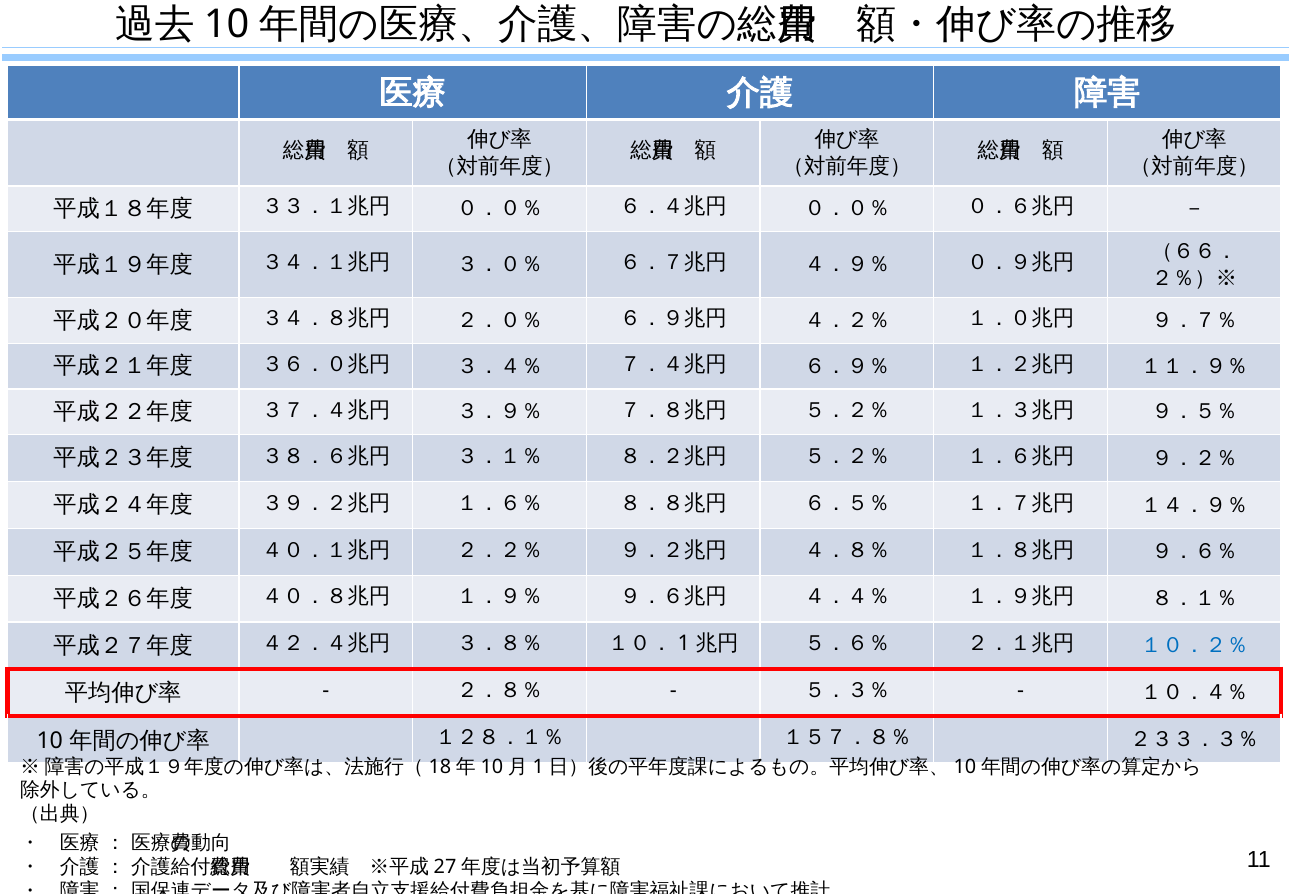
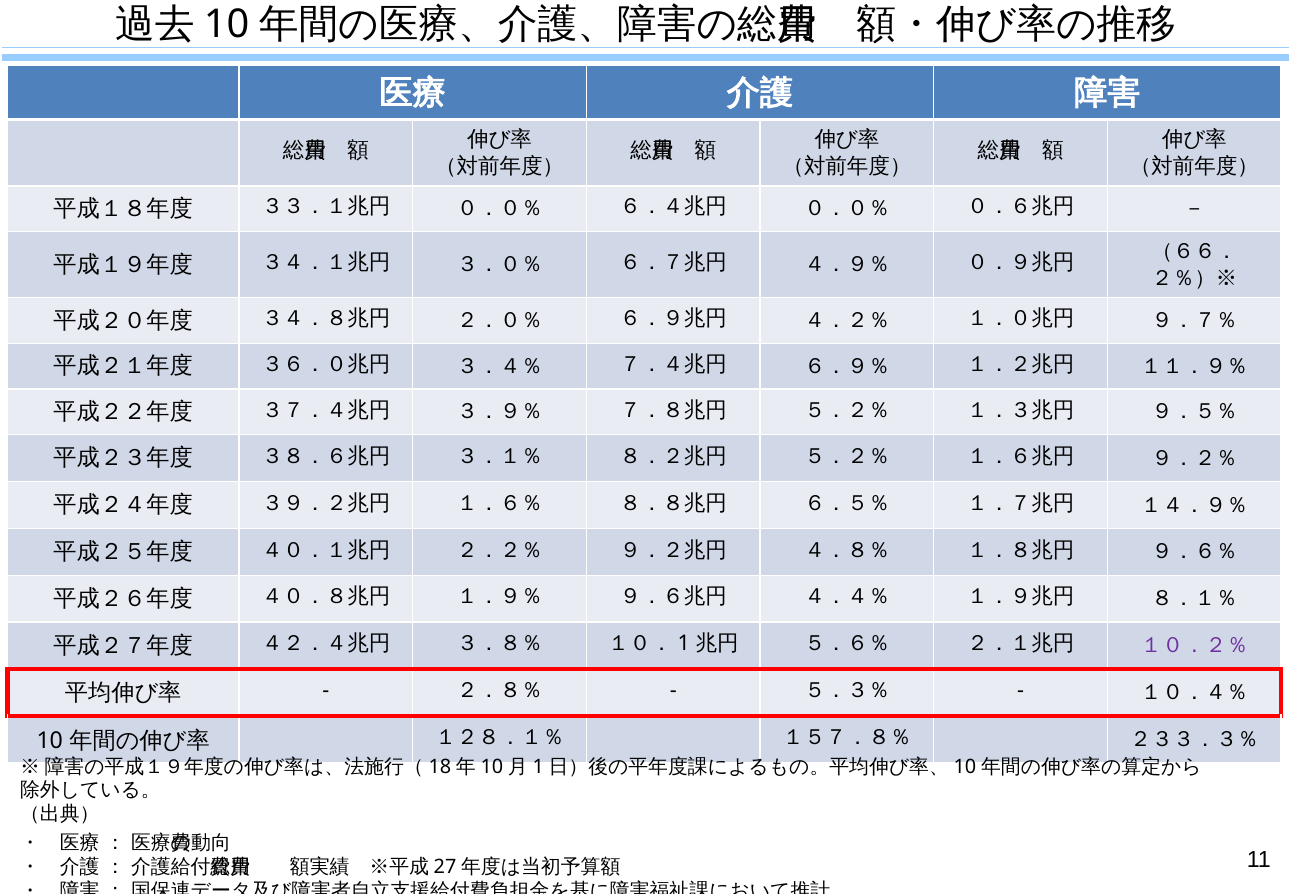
１０．２％ colour: blue -> purple (1194, 645)
